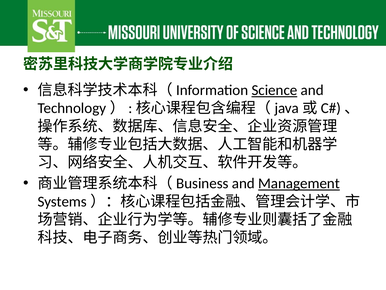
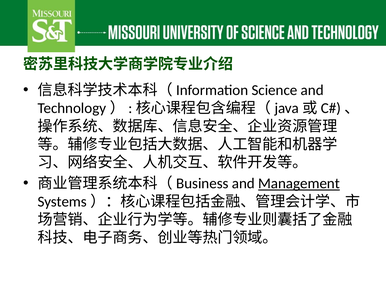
Science underline: present -> none (274, 90)
